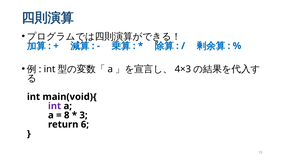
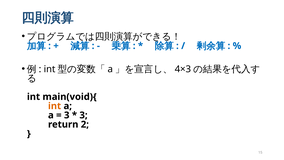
int colour: purple -> orange (55, 106)
8: 8 -> 3 (67, 115)
6: 6 -> 2 (85, 124)
